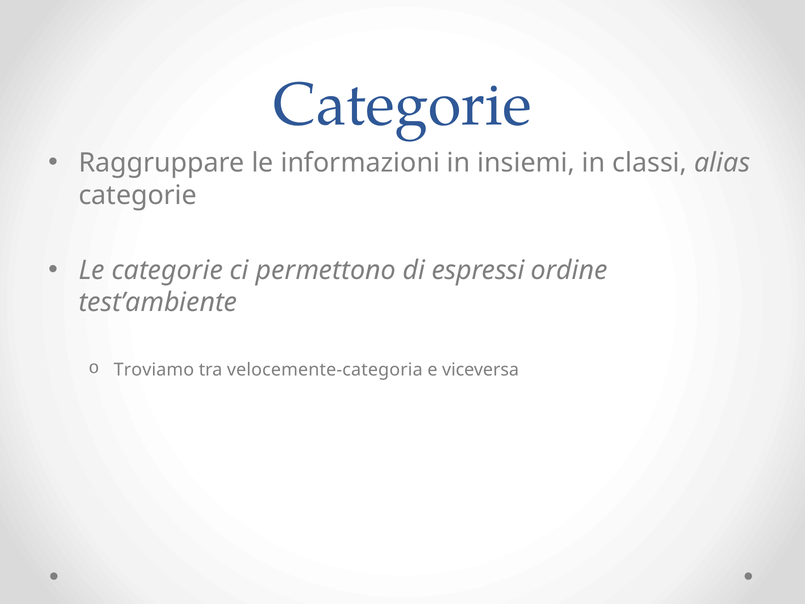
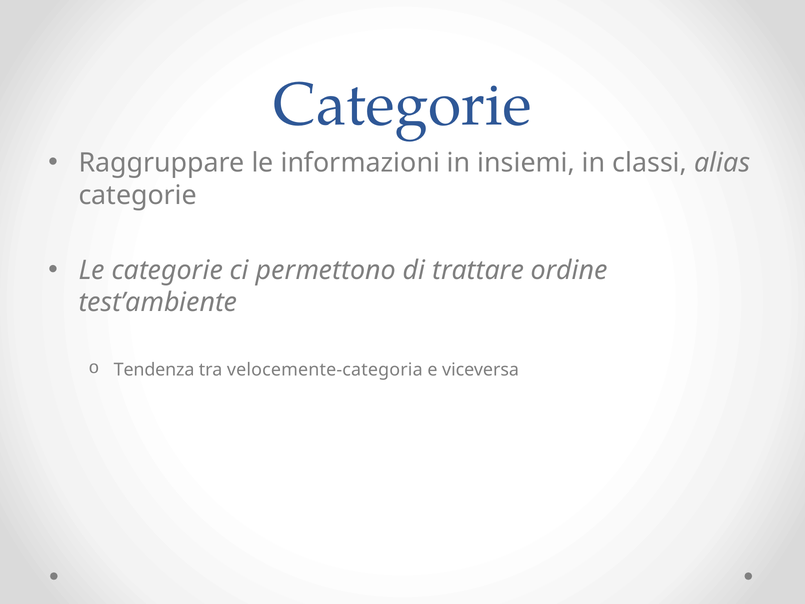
espressi: espressi -> trattare (478, 270)
Troviamo: Troviamo -> Tendenza (154, 370)
